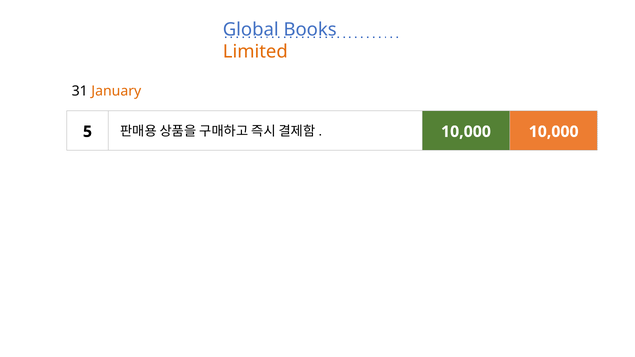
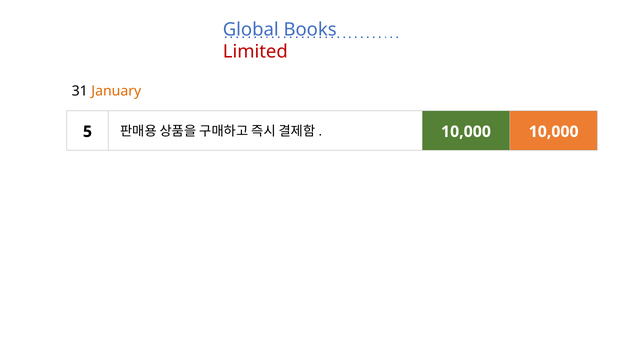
Limited colour: orange -> red (255, 52)
